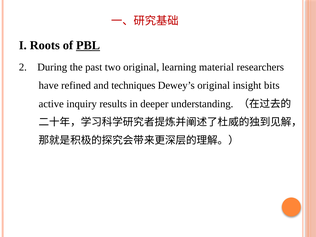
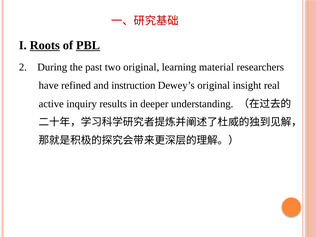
Roots underline: none -> present (45, 45)
techniques: techniques -> instruction (133, 86)
bits: bits -> real (272, 86)
